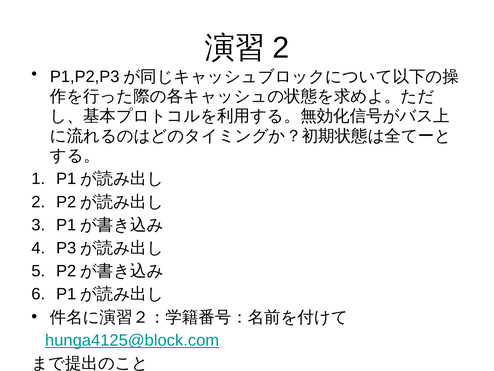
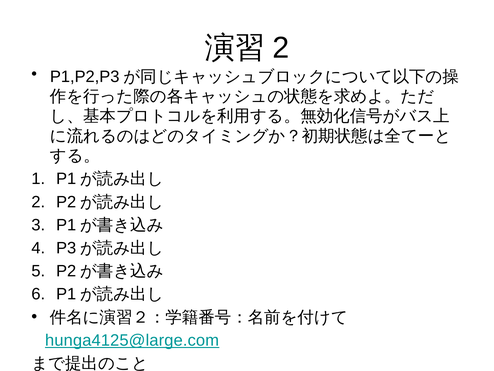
hunga4125@block.com: hunga4125@block.com -> hunga4125@large.com (132, 340)
